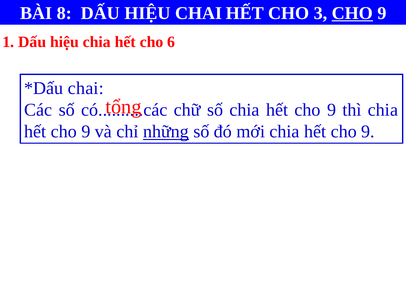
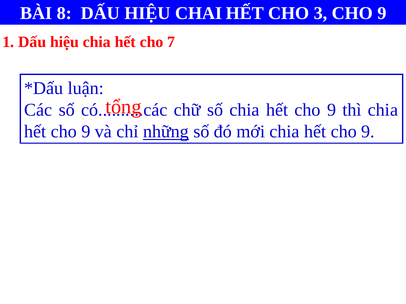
CHO underline: present -> none (352, 13)
6: 6 -> 7 (171, 42)
chai: chai -> luận (86, 89)
